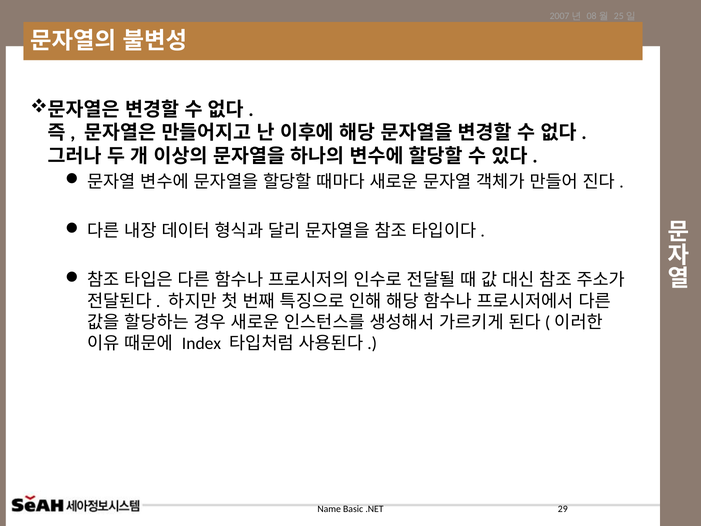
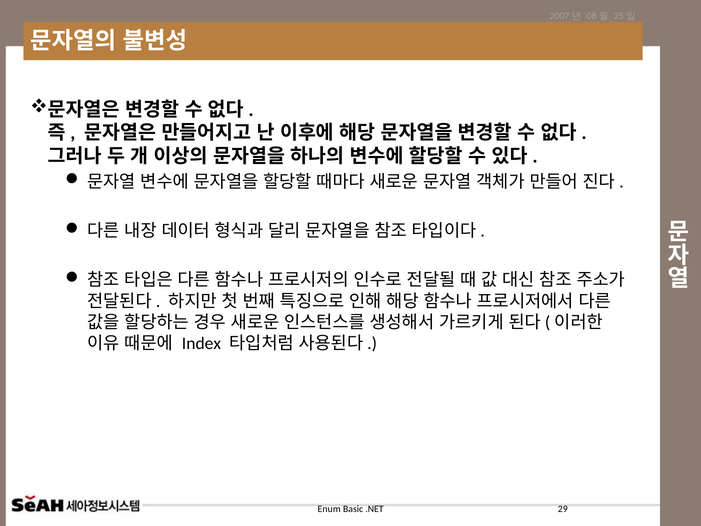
Name: Name -> Enum (329, 509)
